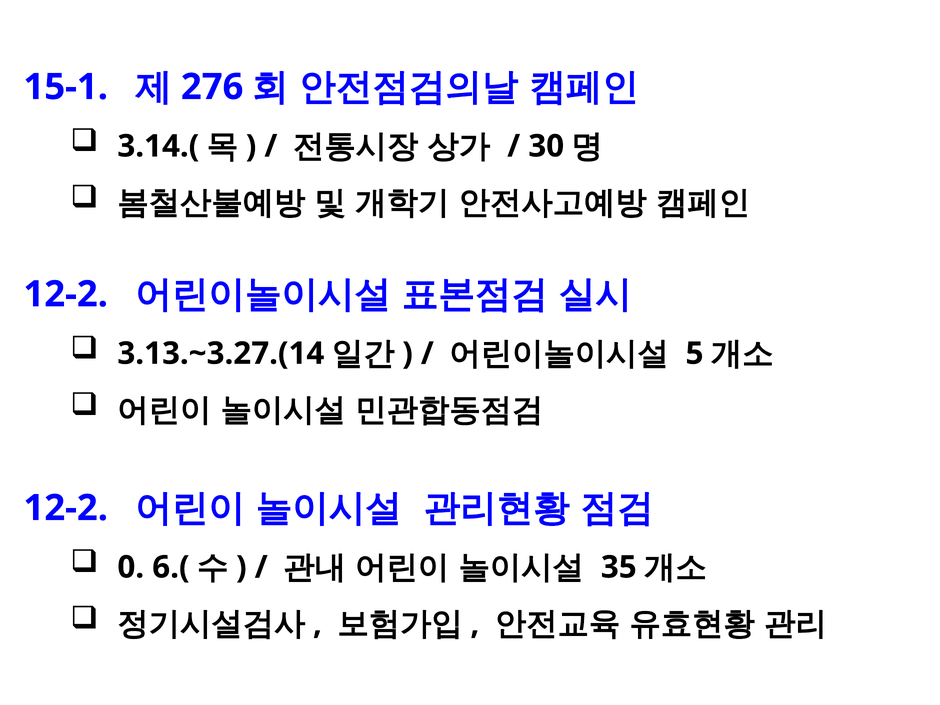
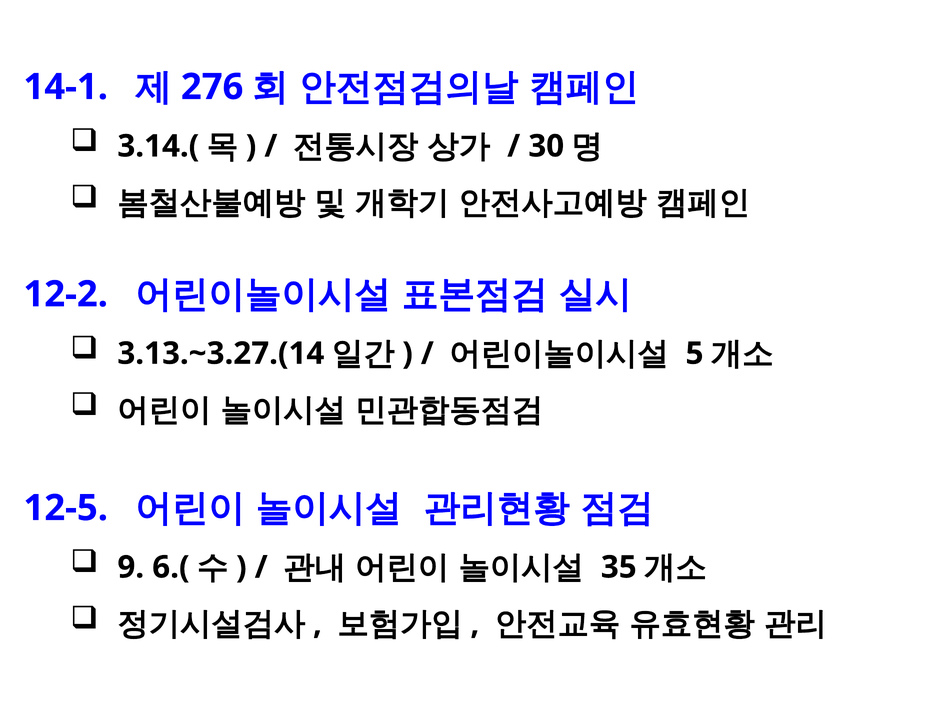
15-1: 15-1 -> 14-1 (66, 87)
12-2: 12-2 -> 12-5 (66, 508)
0: 0 -> 9 (131, 567)
